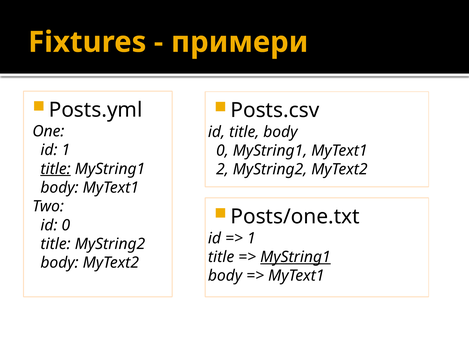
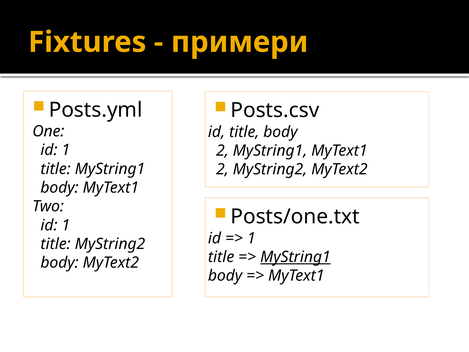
0: 0 -> 2 (222, 151)
title underline: present -> none (56, 169)
0: 0 -> 1 (66, 225)
